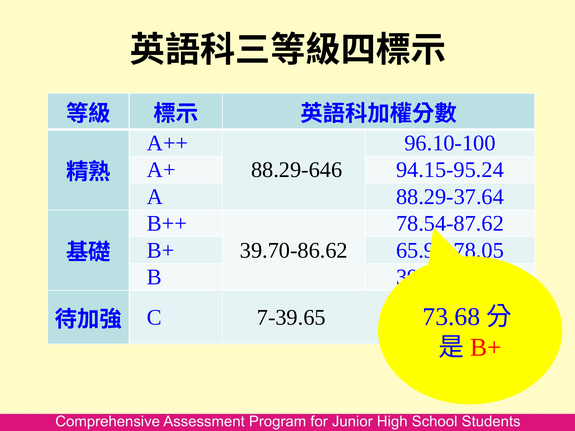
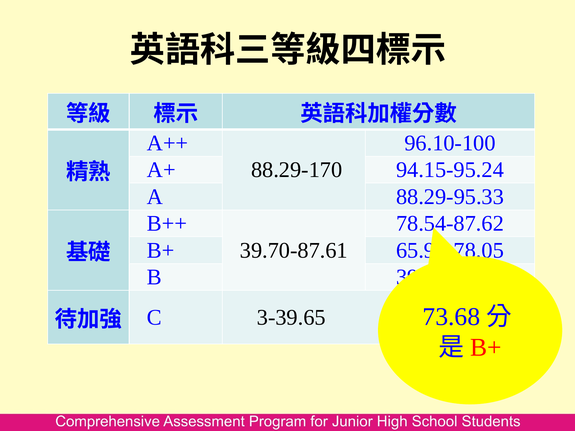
88.29-646: 88.29-646 -> 88.29-170 (297, 170)
88.29-37.64: 88.29-37.64 -> 88.29-95.33 (450, 197)
39.70-86.62: 39.70-86.62 -> 39.70-87.61 (294, 250)
7-39.65: 7-39.65 -> 3-39.65 (291, 318)
